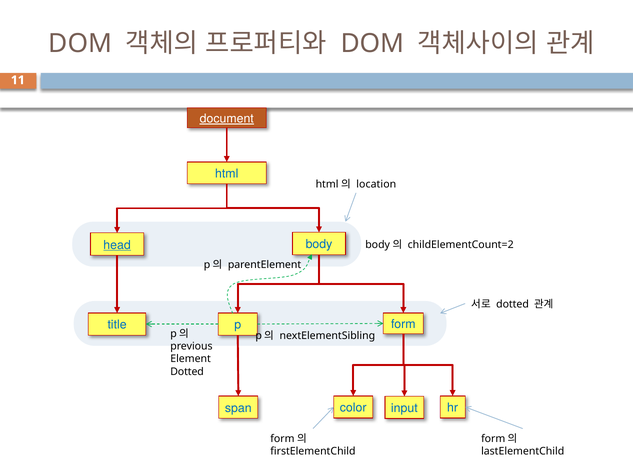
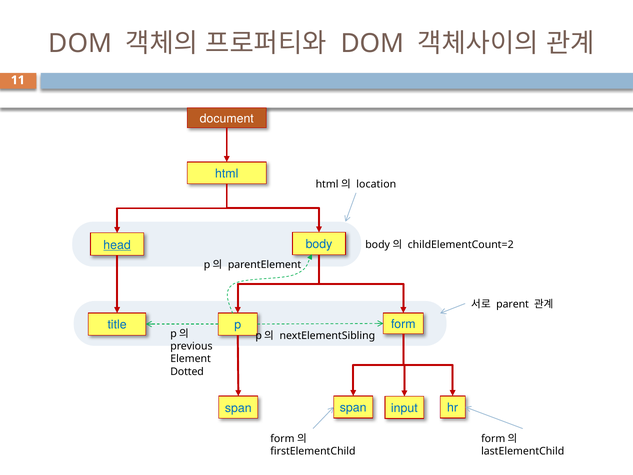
document underline: present -> none (227, 119)
dotted: dotted -> parent (513, 304)
span color: color -> span (353, 408)
